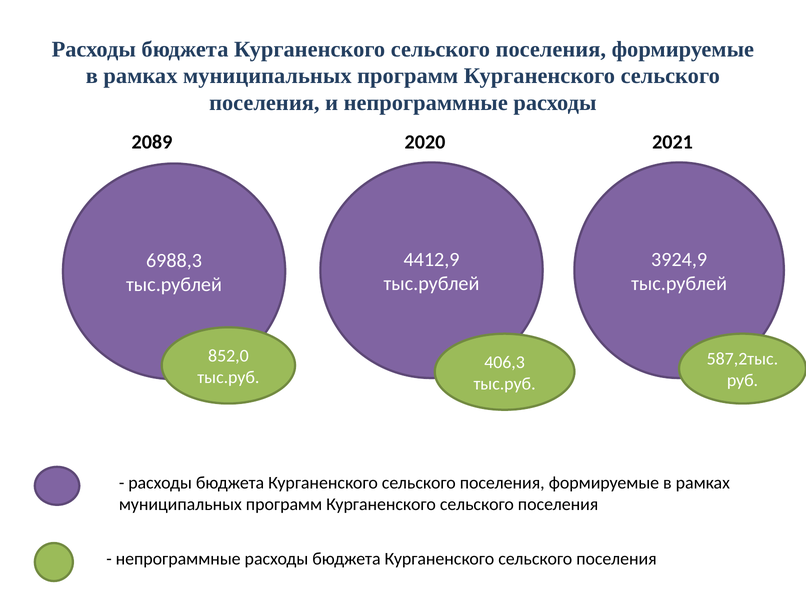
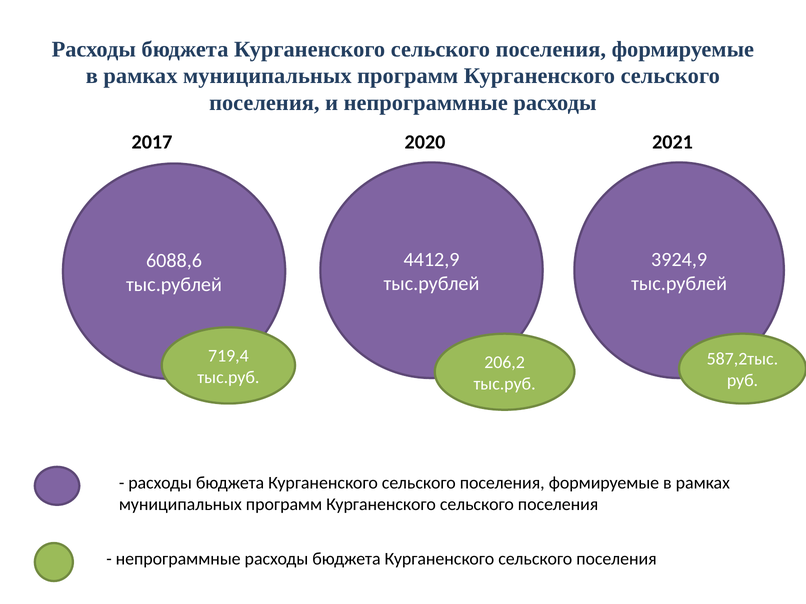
2089: 2089 -> 2017 (152, 142)
6988,3: 6988,3 -> 6088,6 (174, 261)
852,0: 852,0 -> 719,4 (228, 356)
406,3: 406,3 -> 206,2 (505, 363)
